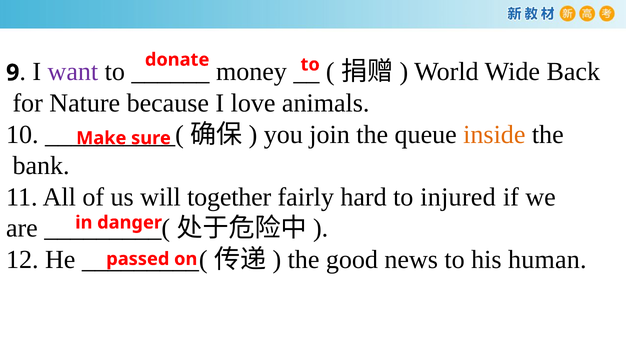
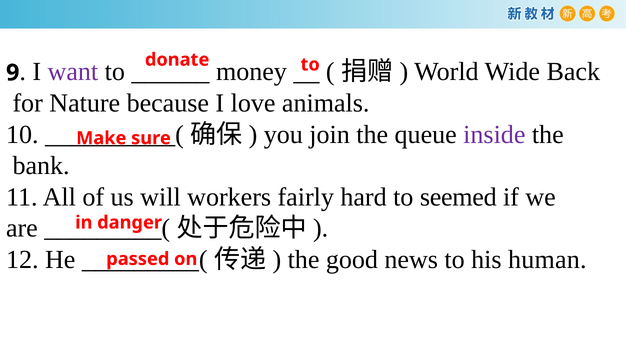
inside colour: orange -> purple (494, 134)
together: together -> workers (229, 197)
injured: injured -> seemed (458, 197)
